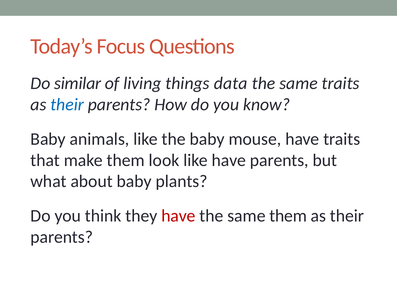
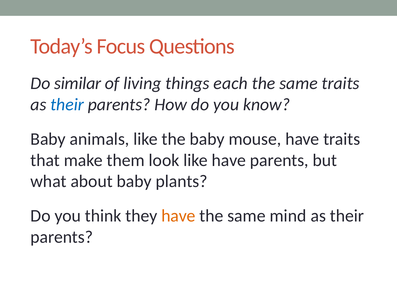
data: data -> each (231, 83)
have colour: red -> orange (178, 216)
same them: them -> mind (288, 216)
